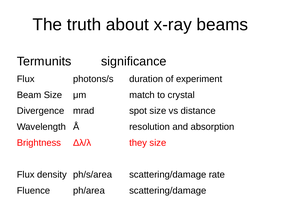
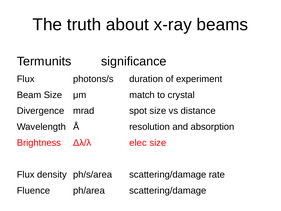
they: they -> elec (138, 143)
